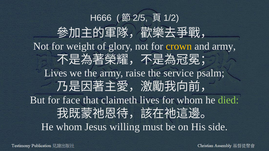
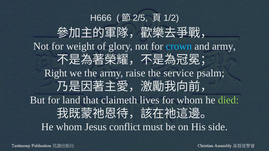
crown colour: yellow -> light blue (179, 46)
Lives: Lives -> Right (56, 73)
face: face -> land (71, 100)
willing: willing -> conflict (125, 127)
